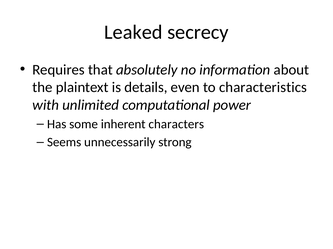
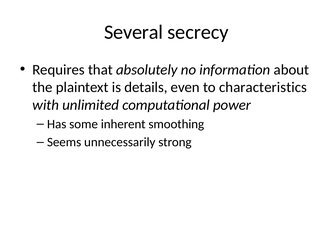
Leaked: Leaked -> Several (134, 32)
characters: characters -> smoothing (176, 125)
